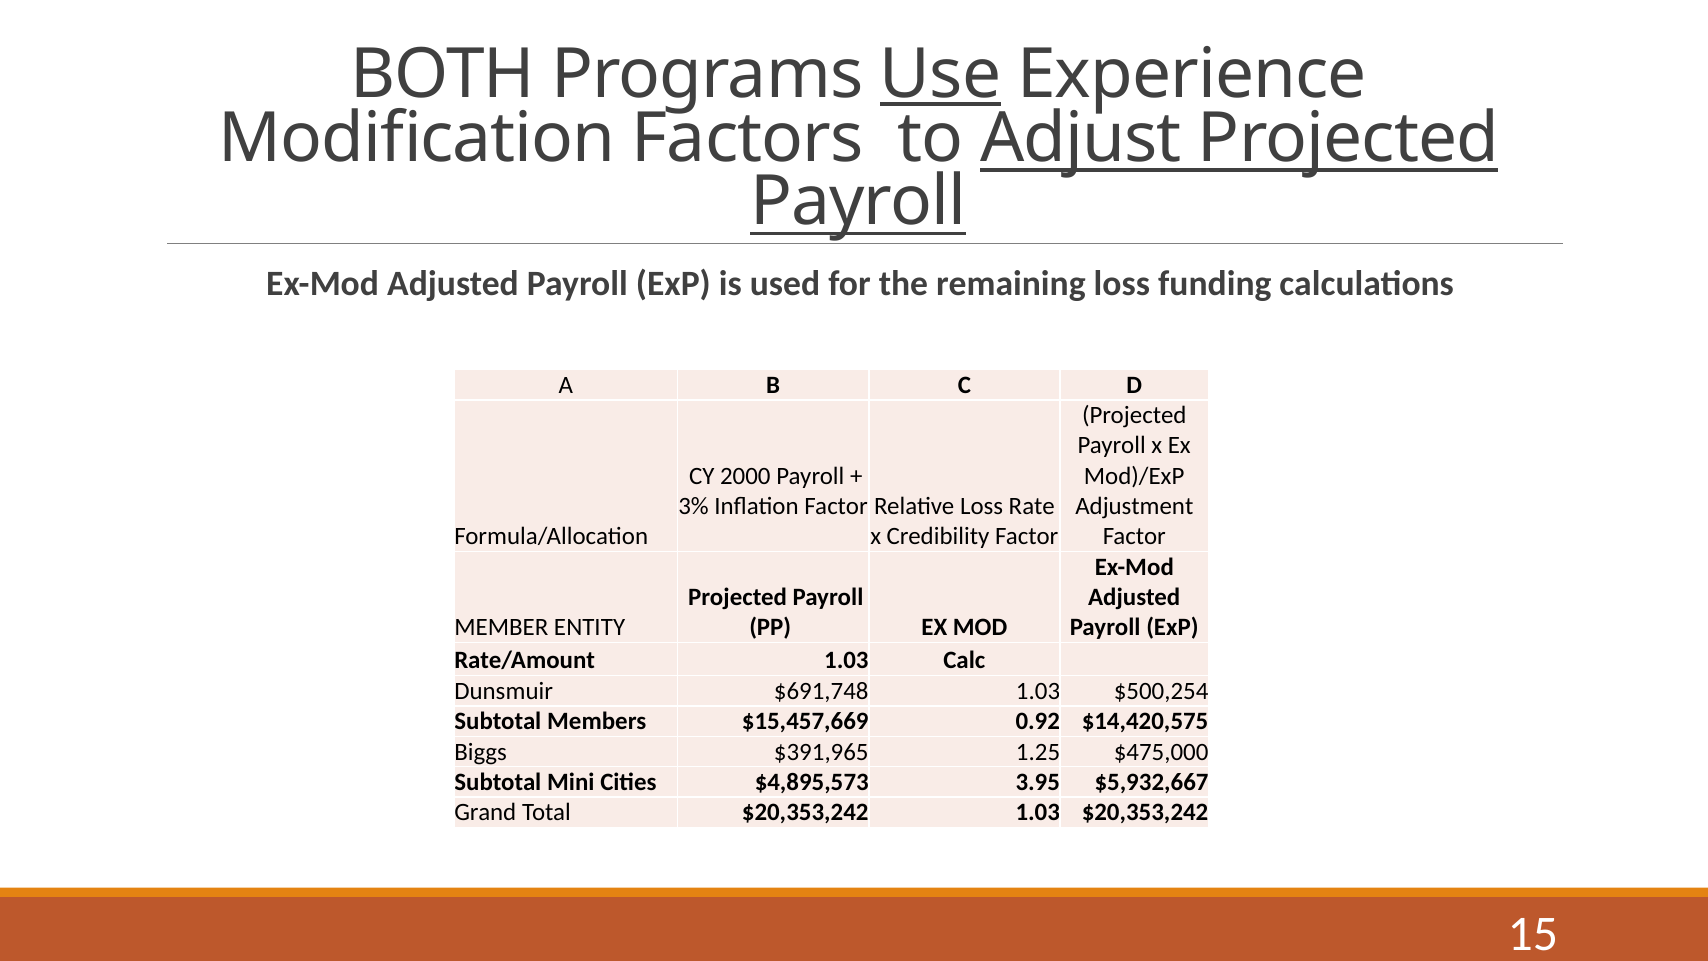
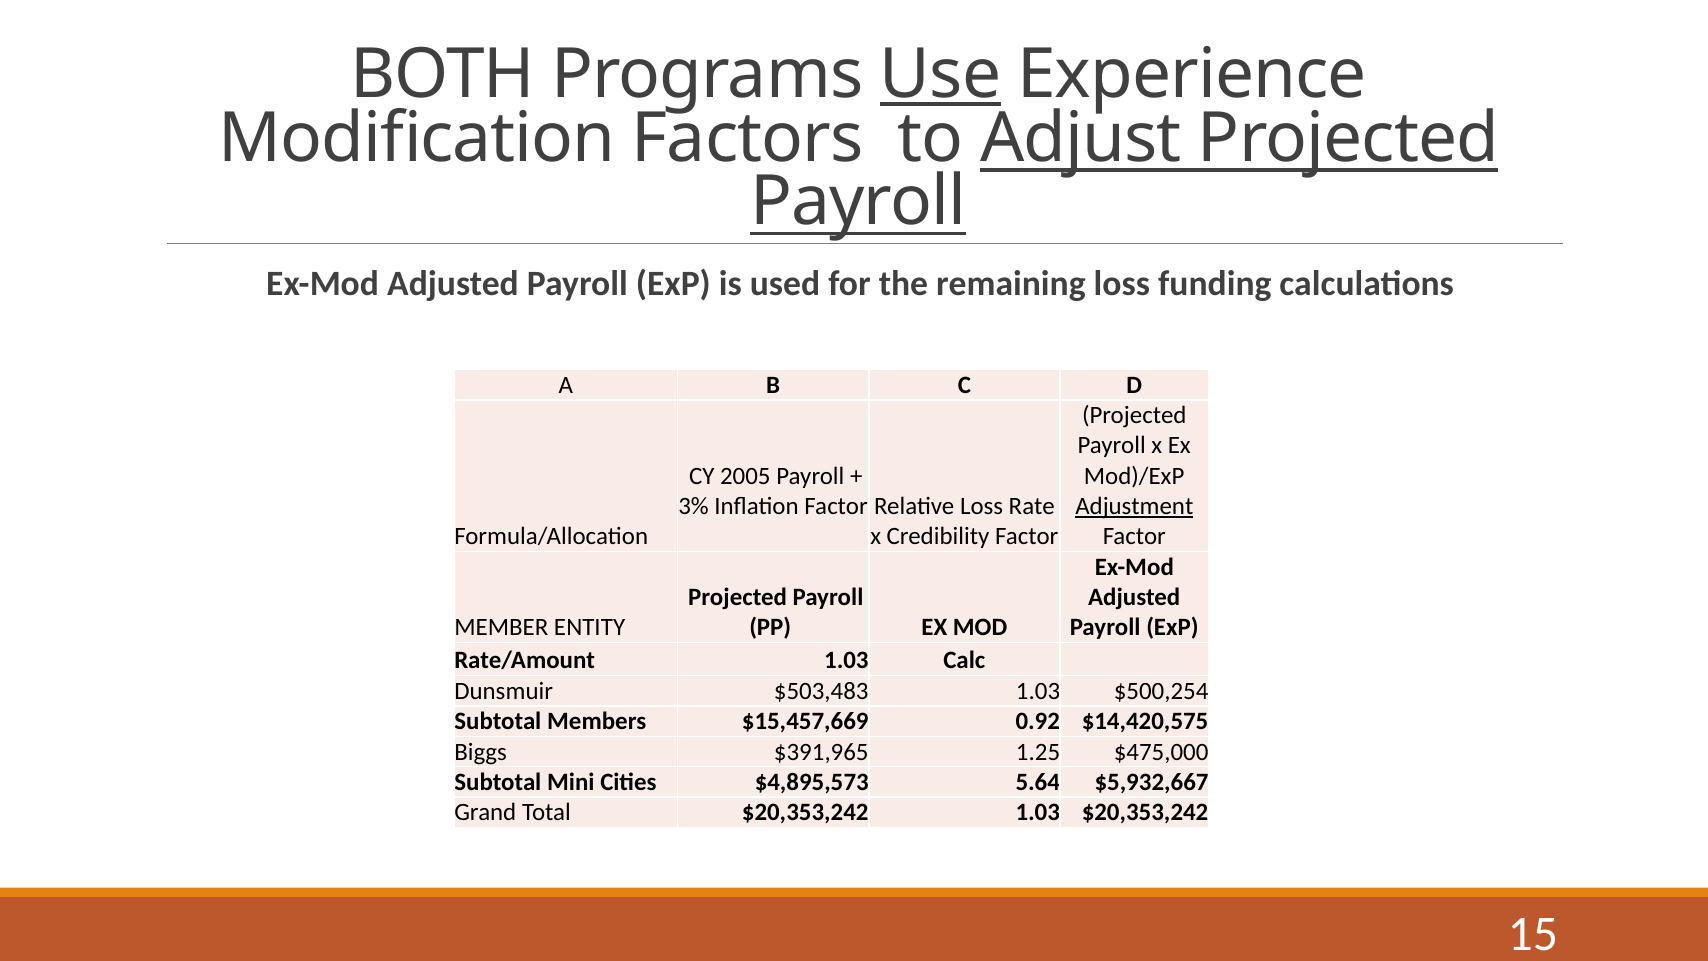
2000: 2000 -> 2005 (745, 476)
Adjustment underline: none -> present (1134, 506)
$691,748: $691,748 -> $503,483 (821, 691)
3.95: 3.95 -> 5.64 (1038, 782)
